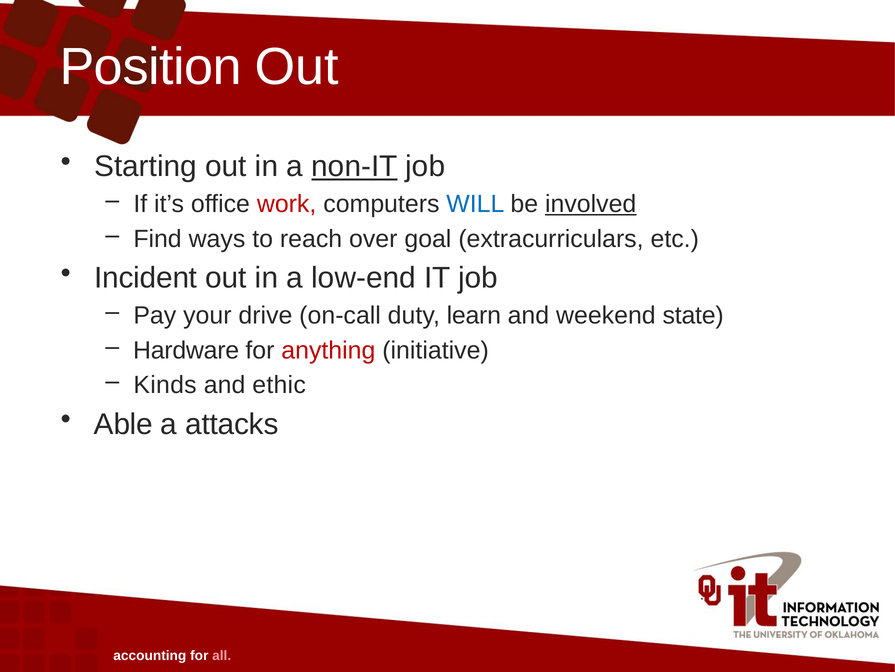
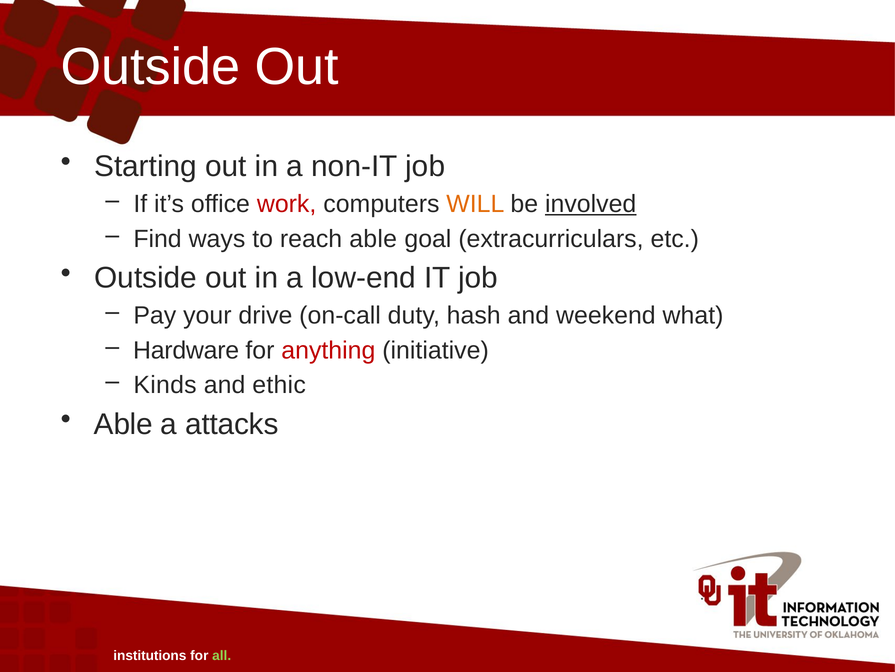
Position: Position -> Outside (150, 67)
non-IT underline: present -> none (354, 166)
WILL colour: blue -> orange (475, 204)
reach over: over -> able (373, 239)
Incident: Incident -> Outside (146, 278)
learn: learn -> hash (474, 315)
state: state -> what (693, 315)
accounting: accounting -> institutions (150, 655)
all colour: pink -> light green (222, 655)
